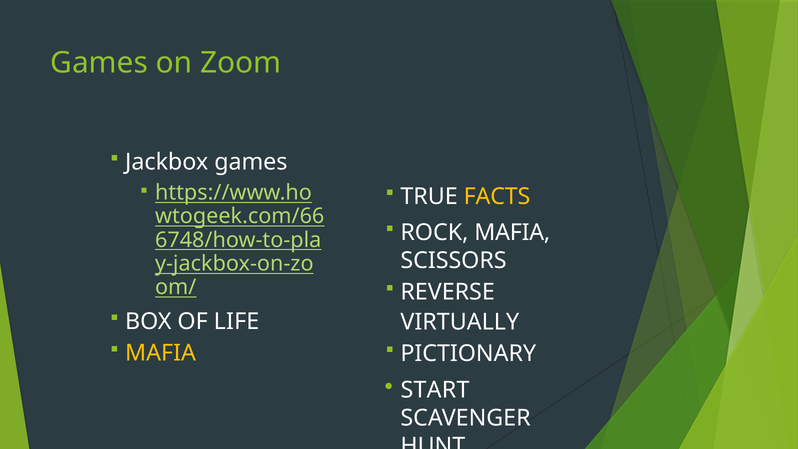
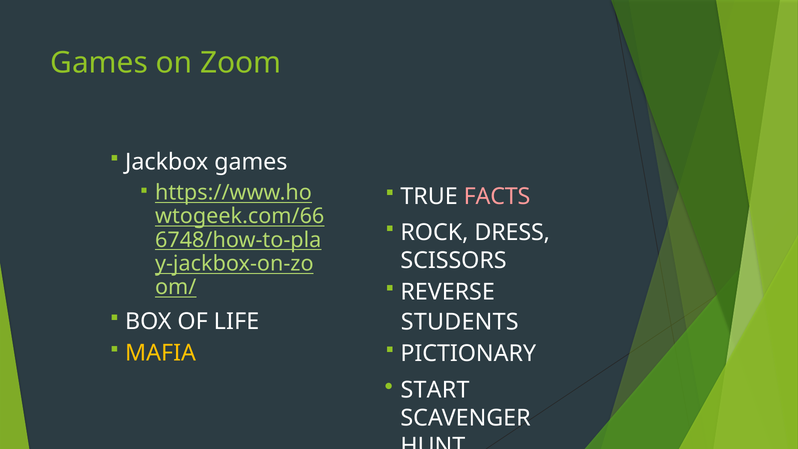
FACTS colour: yellow -> pink (497, 196)
ROCK MAFIA: MAFIA -> DRESS (512, 233)
VIRTUALLY: VIRTUALLY -> STUDENTS (460, 322)
